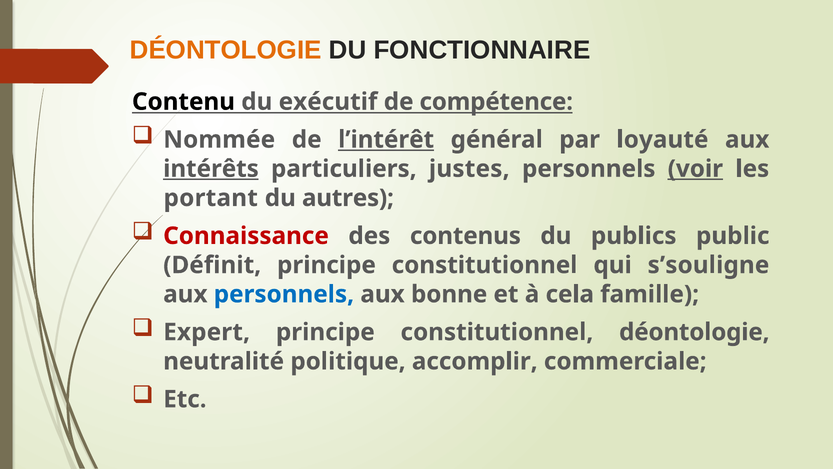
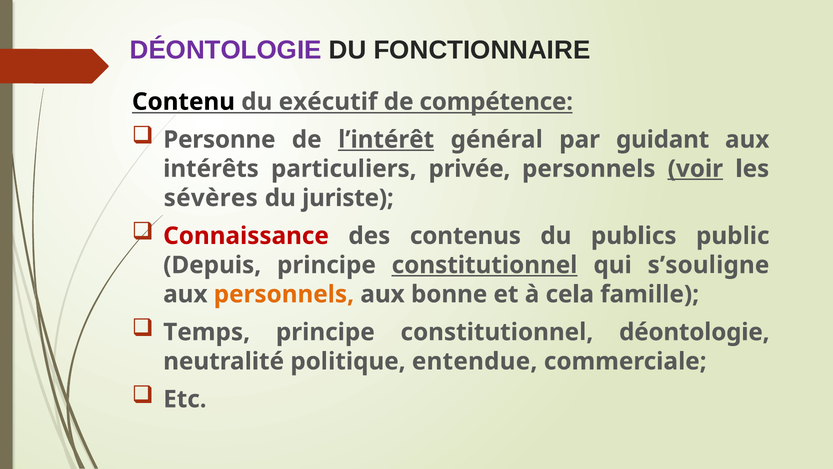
DÉONTOLOGIE colour: orange -> purple (226, 50)
Nommée: Nommée -> Personne (219, 139)
loyauté: loyauté -> guidant (663, 139)
intérêts underline: present -> none (211, 169)
justes: justes -> privée (469, 169)
portant: portant -> sévères (211, 198)
autres: autres -> juriste (348, 198)
Définit: Définit -> Depuis (212, 265)
constitutionnel underline: none -> present (485, 265)
personnels colour: blue -> orange (284, 294)
Expert: Expert -> Temps (207, 332)
accomplir: accomplir -> entendue (475, 361)
